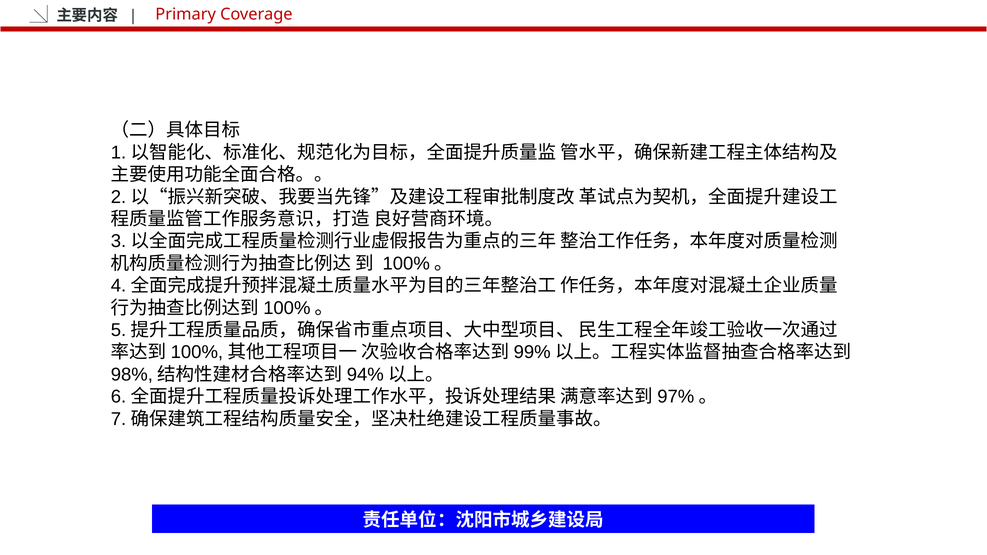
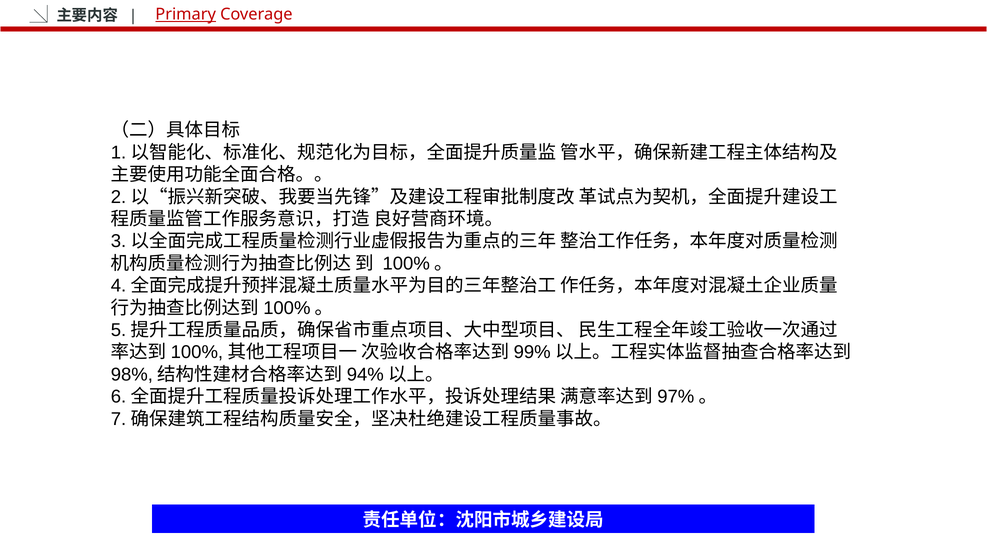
Primary underline: none -> present (186, 14)
